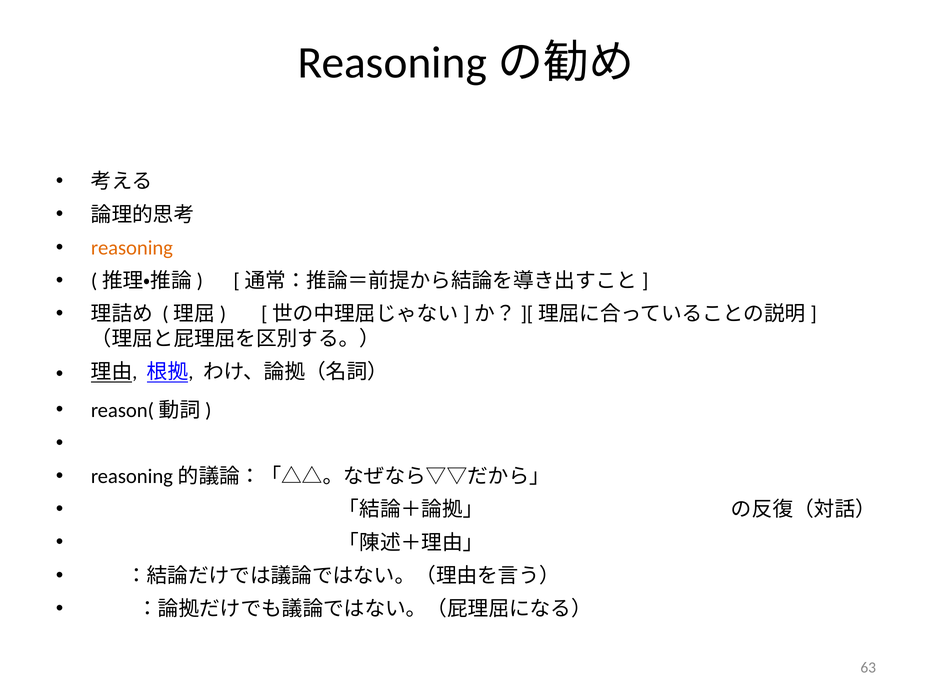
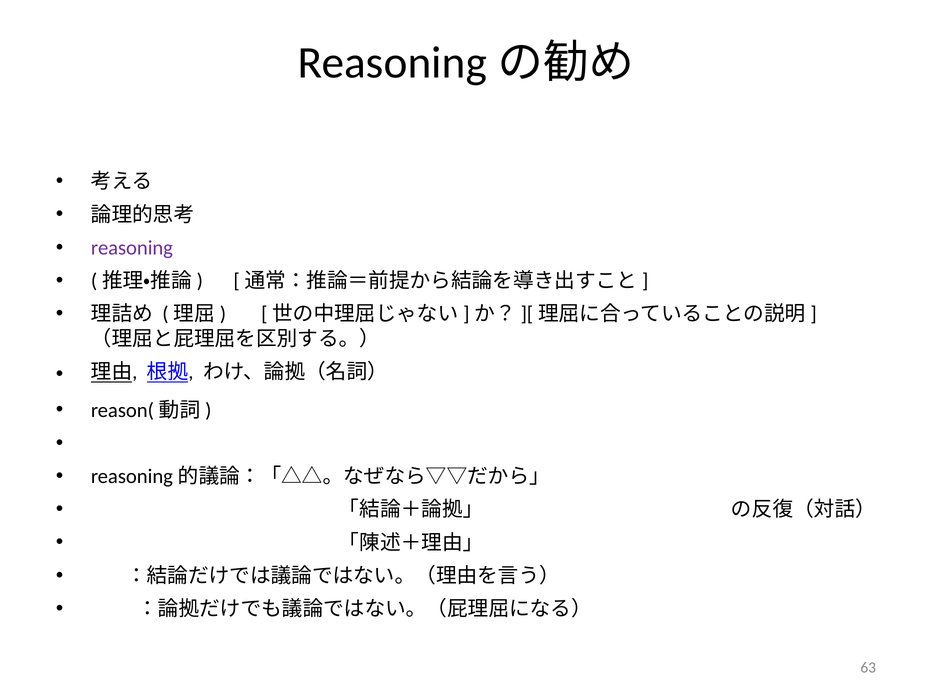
reasoning colour: orange -> purple (132, 248)
